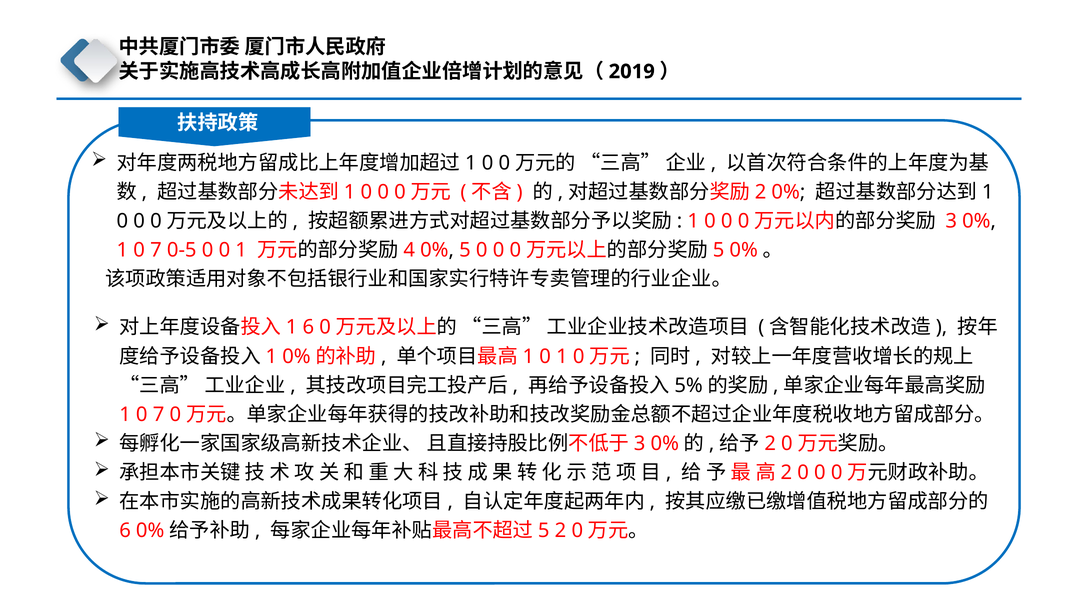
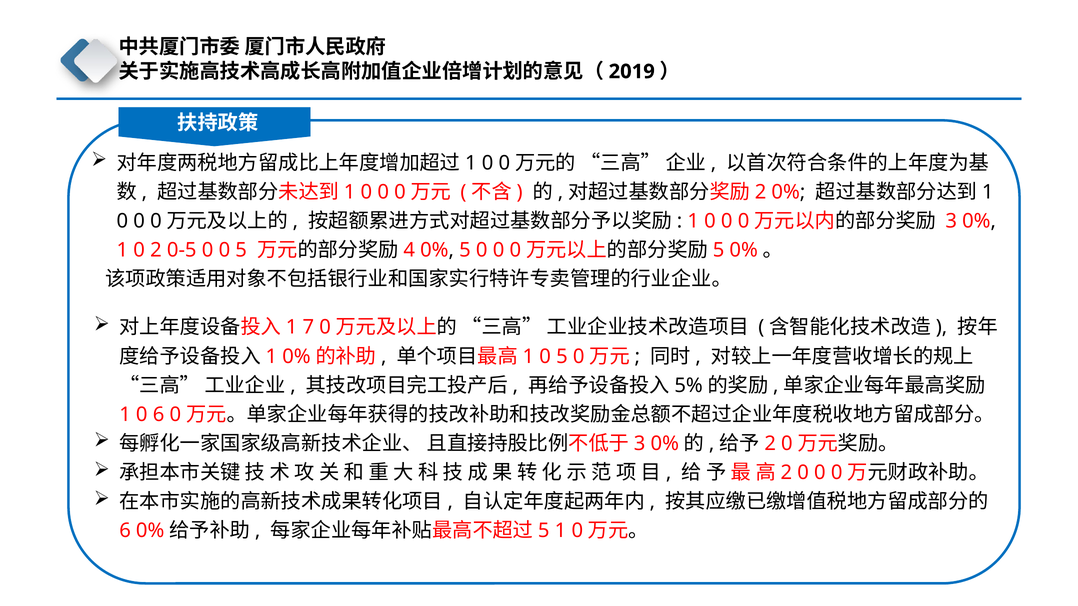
7: 7 -> 2 (156, 250)
0 0 1: 1 -> 5 (241, 250)
6: 6 -> 7 (308, 327)
1: 1 -> 5 (562, 357)
7: 7 -> 6 (159, 415)
2: 2 -> 1 (560, 531)
